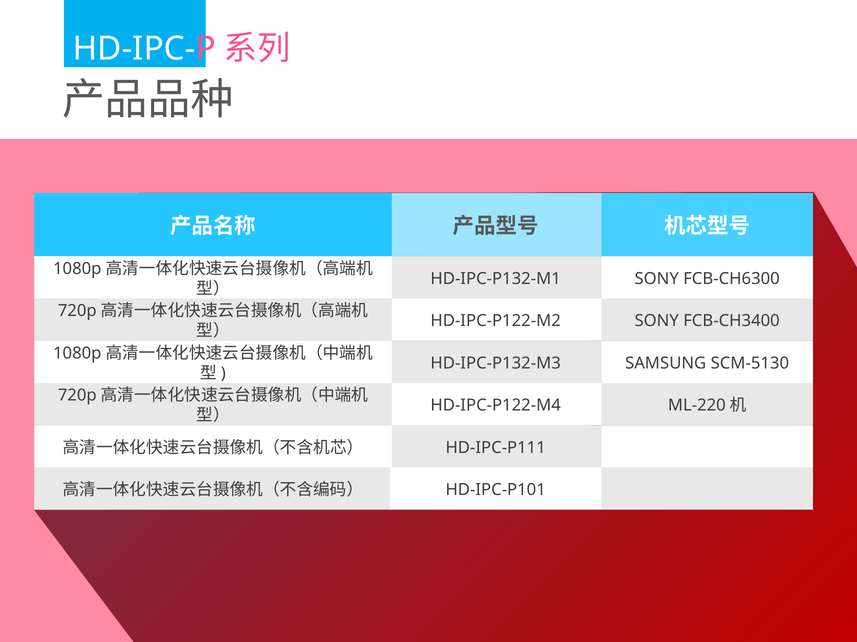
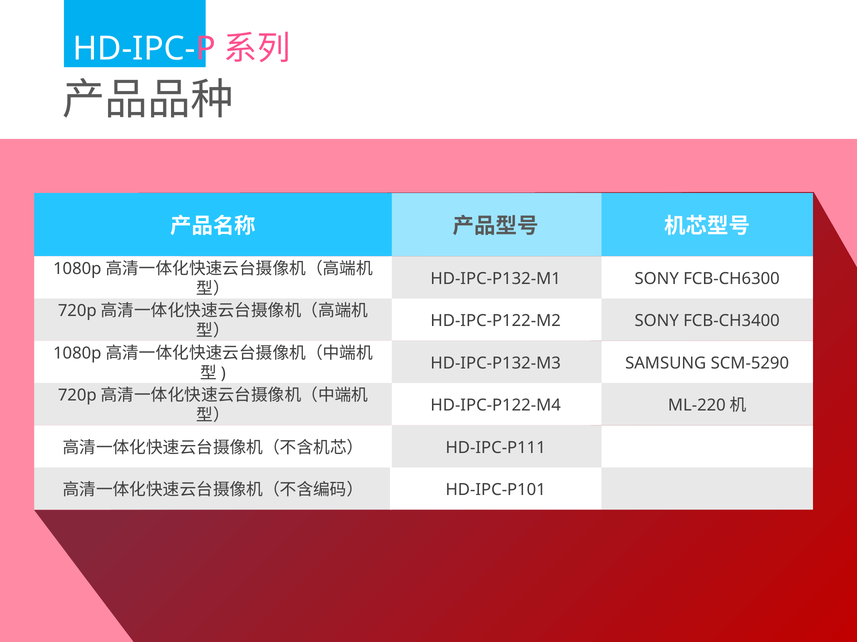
SCM-5130: SCM-5130 -> SCM-5290 (750, 364)
